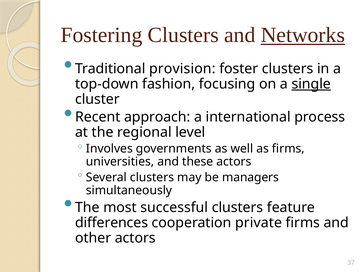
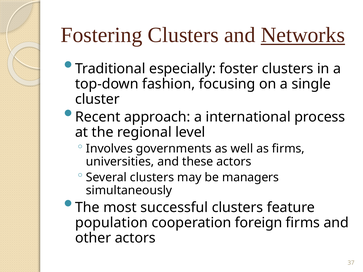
provision: provision -> especially (182, 69)
single underline: present -> none (311, 84)
differences: differences -> population (111, 223)
private: private -> foreign (259, 223)
